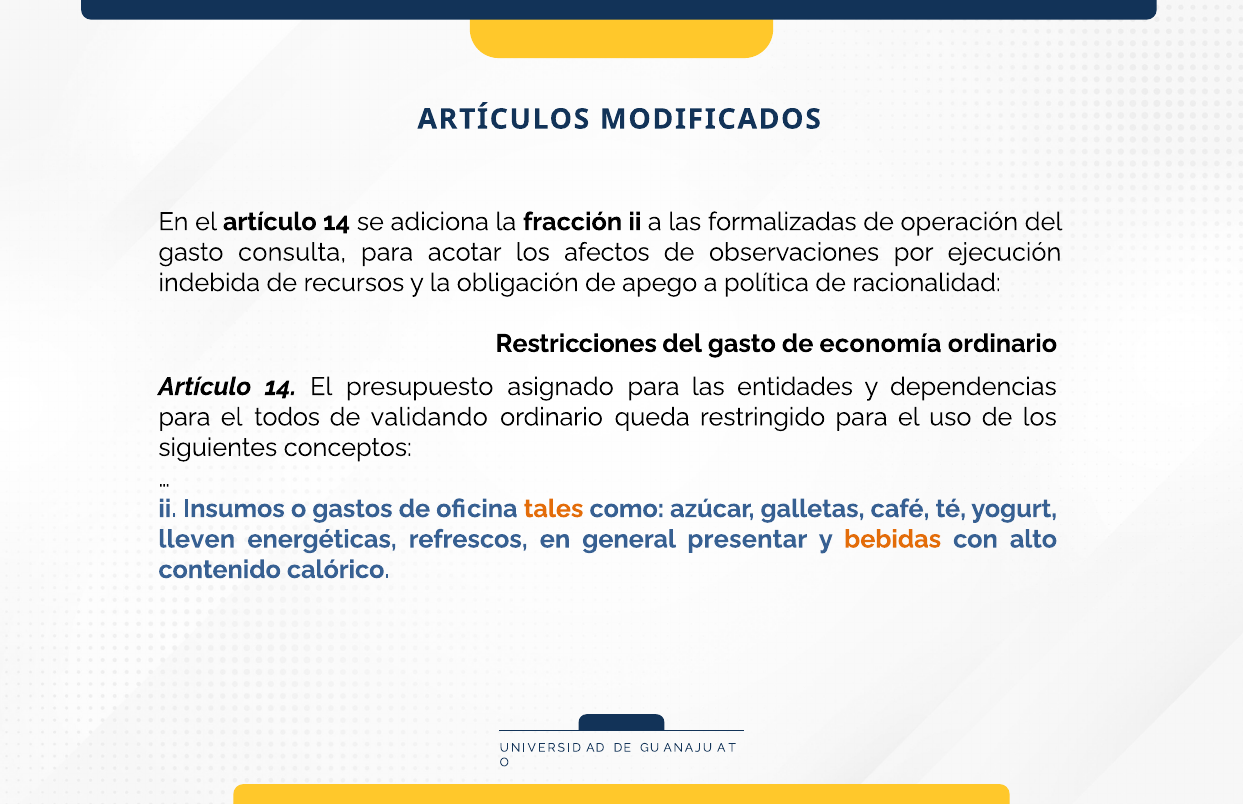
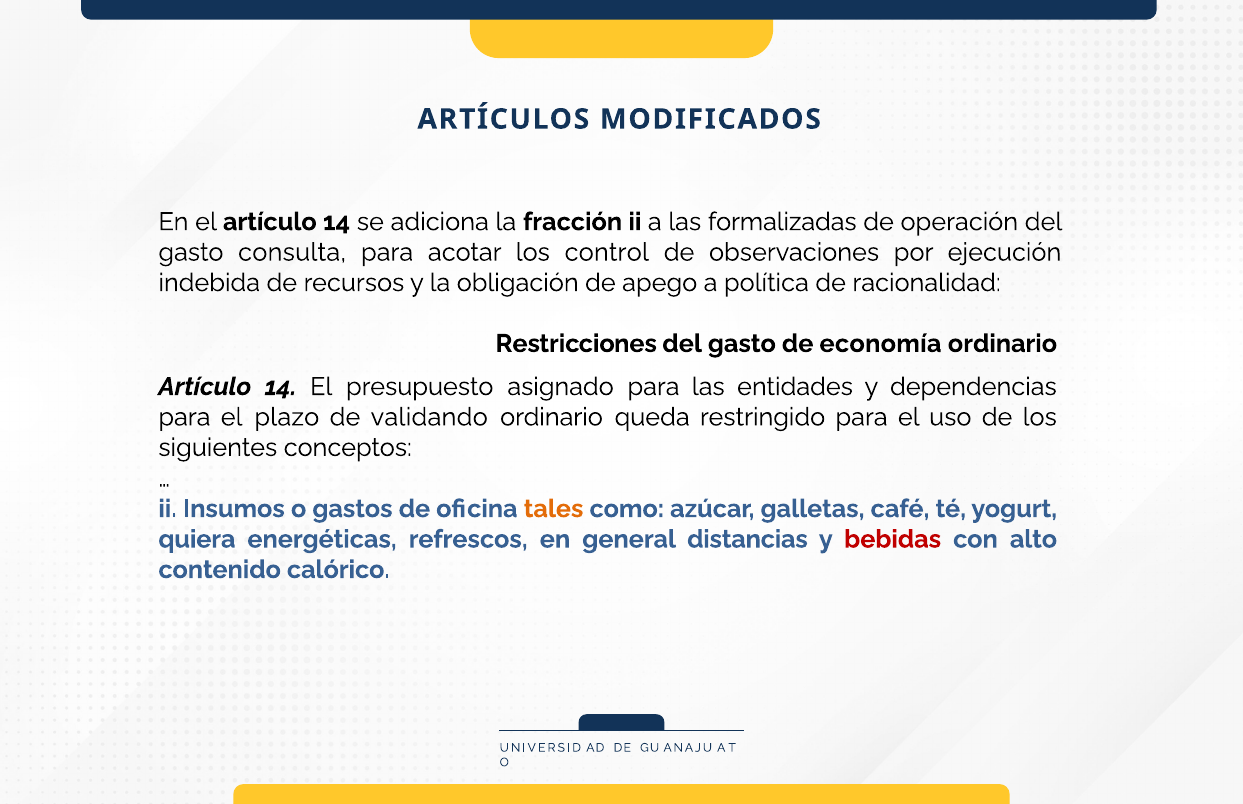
afectos: afectos -> control (607, 252)
todos: todos -> plazo (287, 417)
lleven: lleven -> quiera (197, 539)
presentar: presentar -> distancias (747, 539)
bebidas colour: orange -> red (893, 539)
